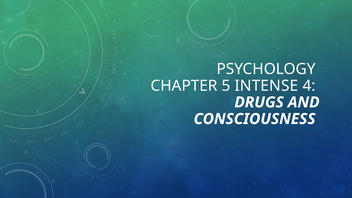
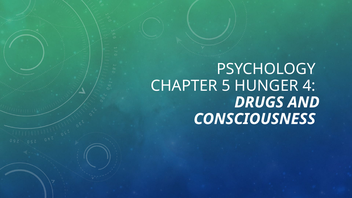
INTENSE: INTENSE -> HUNGER (266, 86)
